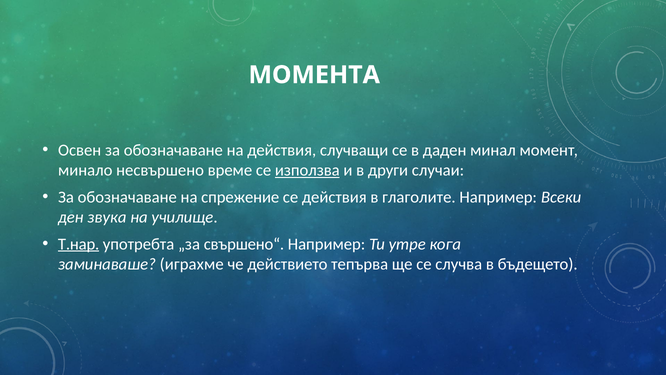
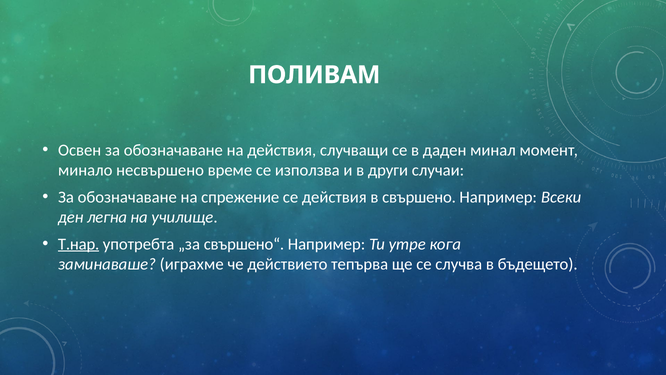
МОМЕНТА: МОМЕНТА -> ПОЛИВАМ (314, 75)
използва underline: present -> none (307, 170)
глаголите: глаголите -> свършено (419, 197)
звука: звука -> легна (107, 217)
